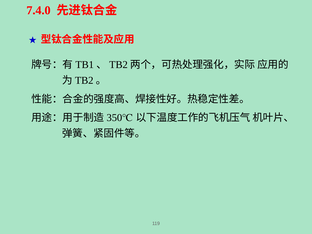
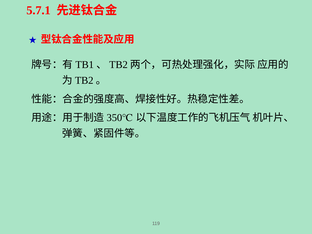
7.4.0: 7.4.0 -> 5.7.1 (39, 10)
